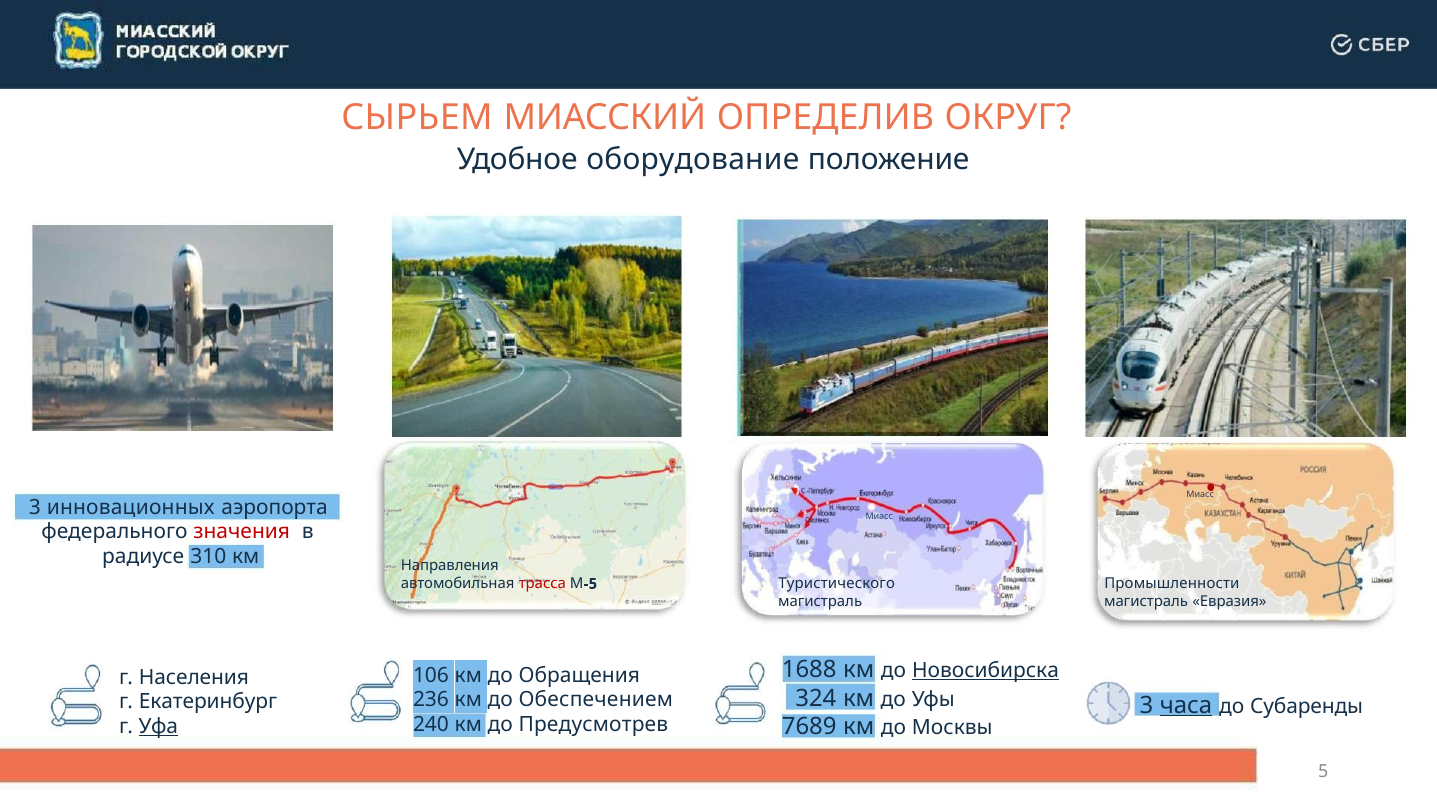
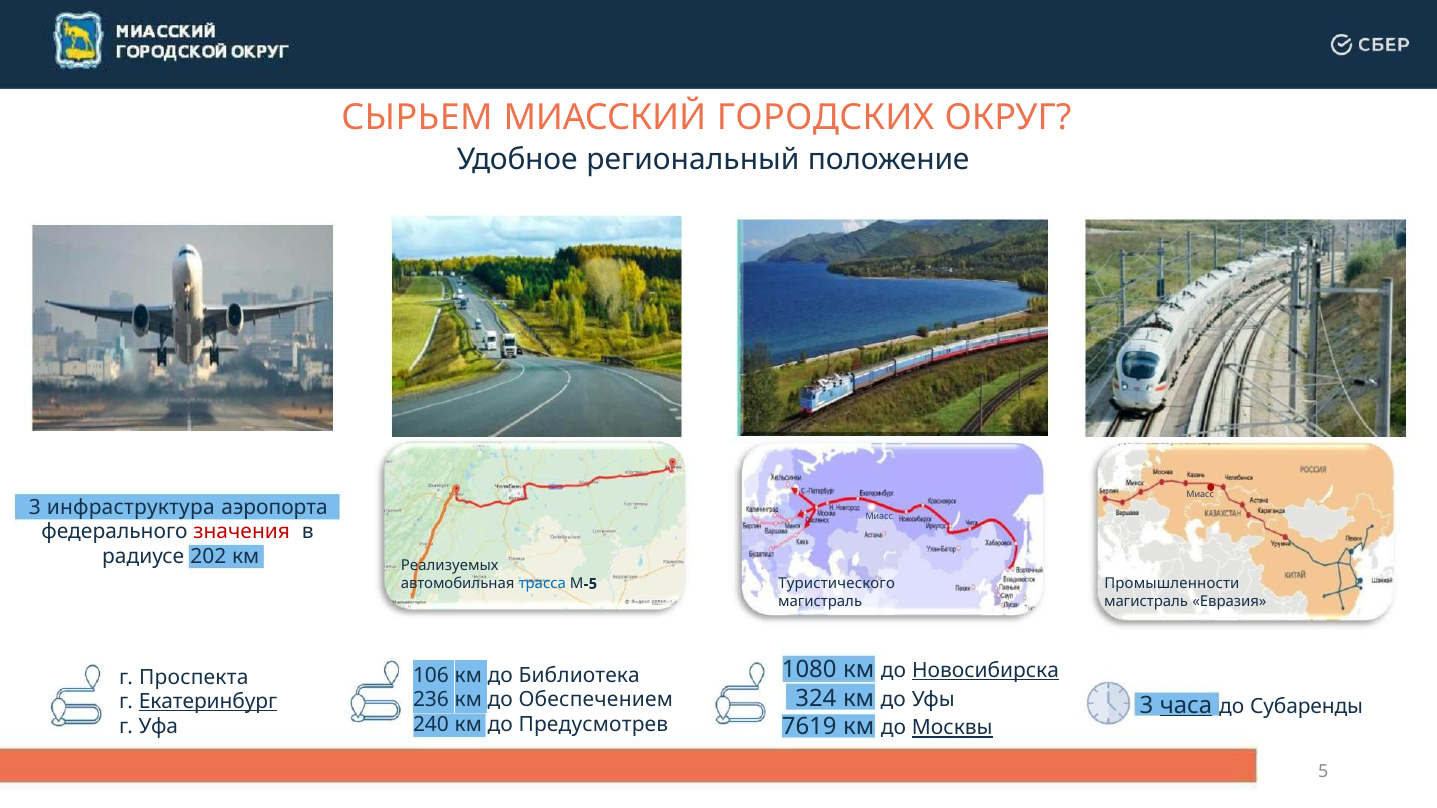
ОПРЕДЕЛИВ: ОПРЕДЕЛИВ -> ГОРОДСКИХ (825, 118)
оборудование: оборудование -> региональный (693, 160)
инновационных: инновационных -> инфраструктура (131, 508)
310: 310 -> 202 (208, 557)
Направления: Направления -> Реализуемых (450, 566)
трасса colour: red -> blue (542, 584)
1688: 1688 -> 1080 (809, 670)
Обращения: Обращения -> Библиотека (579, 675)
Населения: Населения -> Проспекта (194, 678)
Екатеринбург underline: none -> present (208, 702)
7689: 7689 -> 7619 (809, 727)
Москвы underline: none -> present (952, 728)
Уфа underline: present -> none (158, 727)
